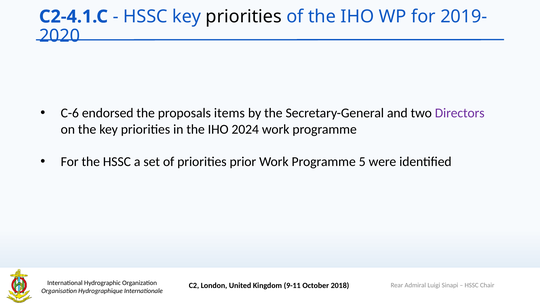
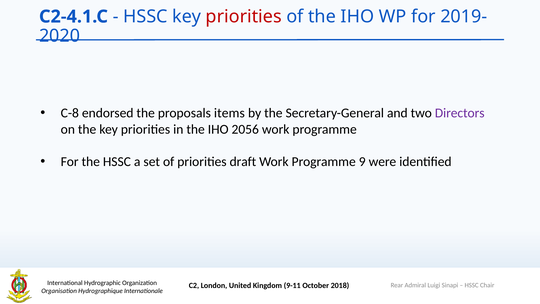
priorities colour: black -> red (244, 17)
C-6: C-6 -> C-8 (70, 113)
2024: 2024 -> 2056 (245, 129)
prior: prior -> draft (243, 162)
5: 5 -> 9 (362, 162)
